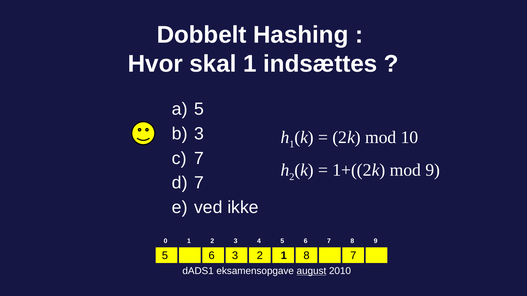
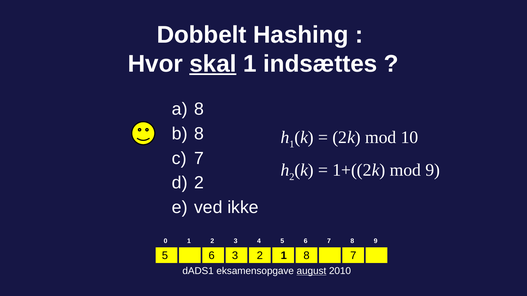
skal underline: none -> present (213, 64)
5: 5 -> 8 (199, 109)
3: 3 -> 8 (199, 134)
7: 7 -> 2 (199, 183)
